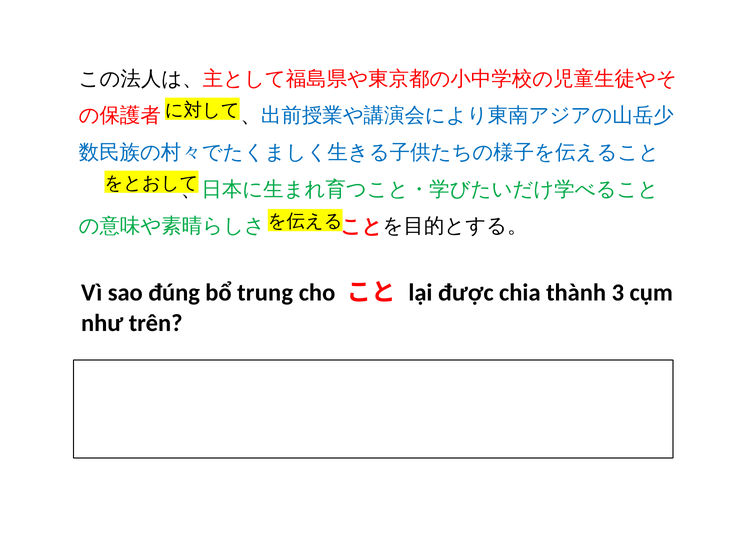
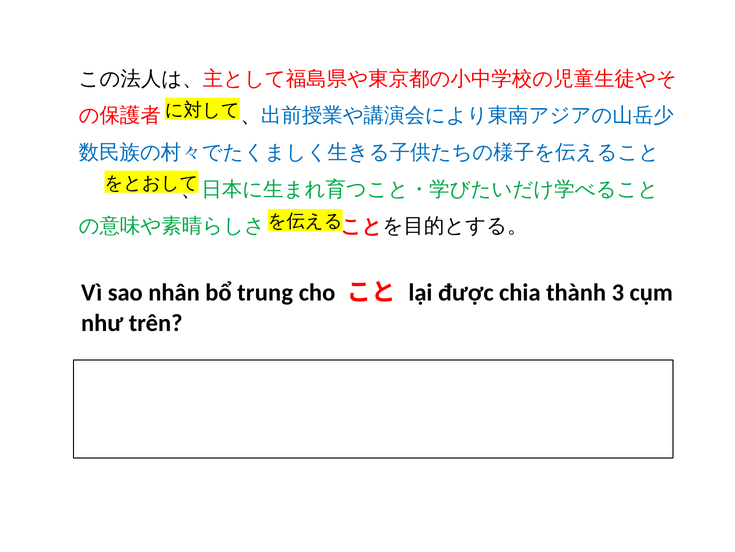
đúng: đúng -> nhân (174, 292)
